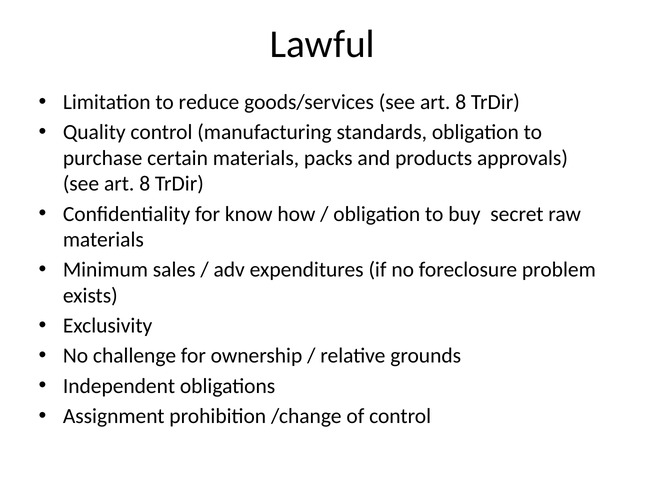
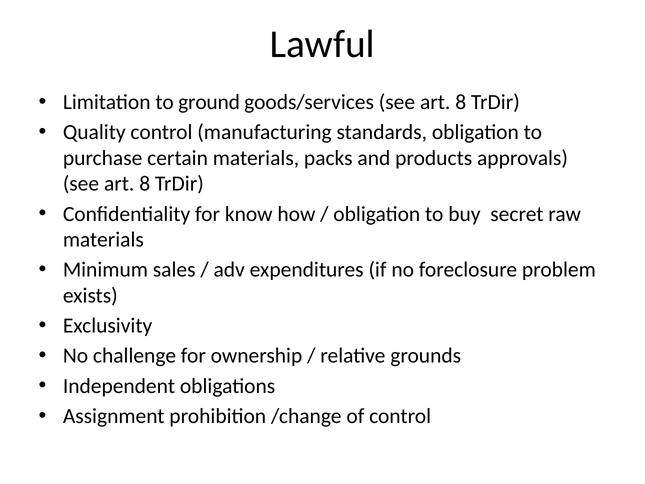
reduce: reduce -> ground (209, 102)
